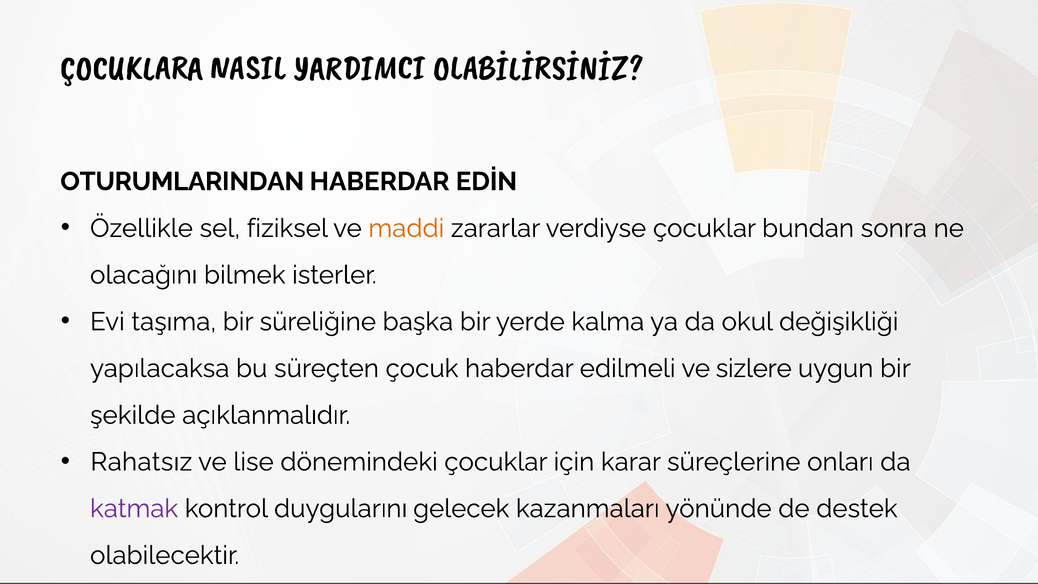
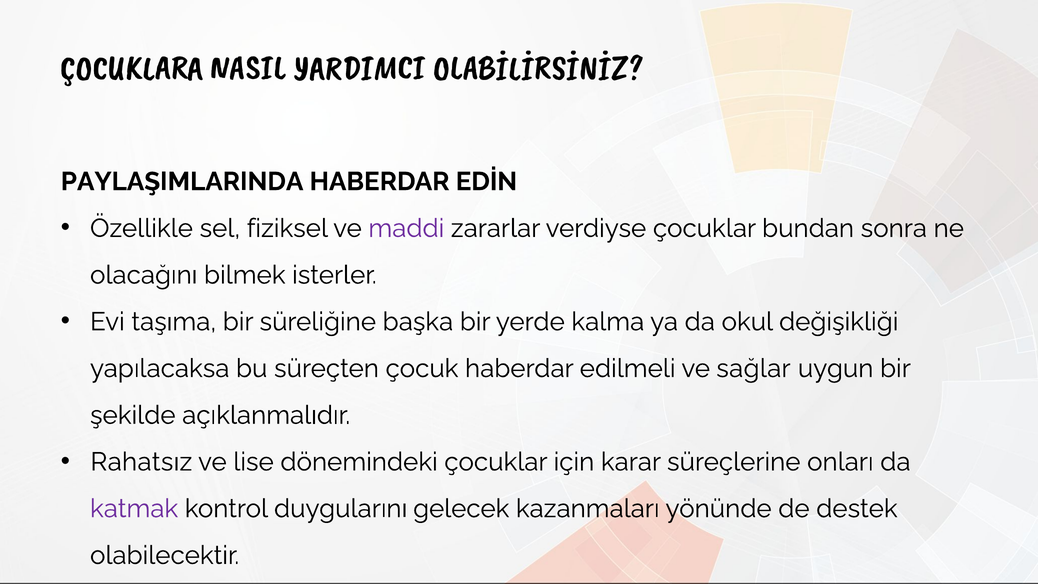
OTURUMLARINDAN: OTURUMLARINDAN -> PAYLAŞIMLARINDA (182, 182)
maddi colour: orange -> purple (406, 228)
sizlere: sizlere -> sağlar (753, 368)
